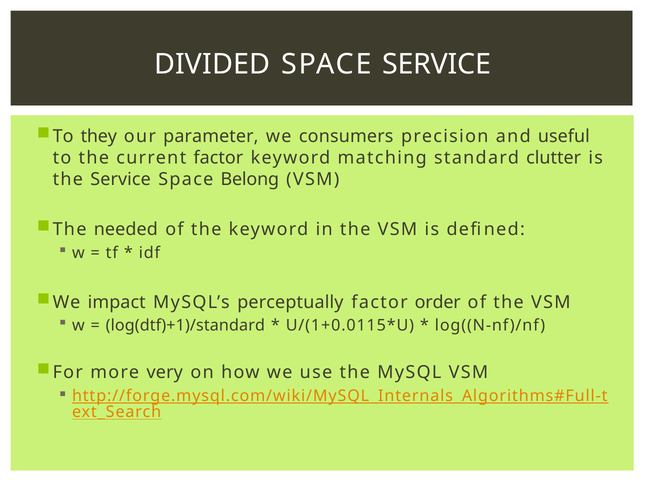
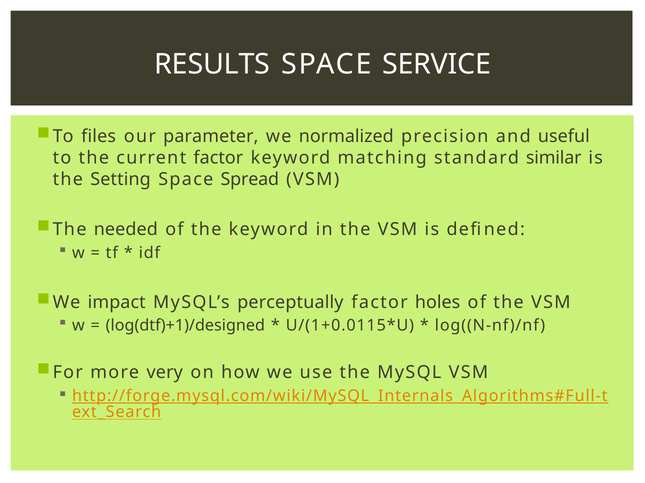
DIVIDED: DIVIDED -> RESULTS (212, 64)
they: they -> files (99, 137)
consumers: consumers -> normalized (346, 137)
clutter: clutter -> similar (554, 158)
the Service: Service -> Setting (121, 180)
Belong: Belong -> Spread (250, 180)
order: order -> holes (438, 303)
log(dtf)+1)/standard: log(dtf)+1)/standard -> log(dtf)+1)/designed (185, 326)
